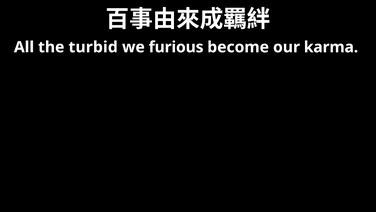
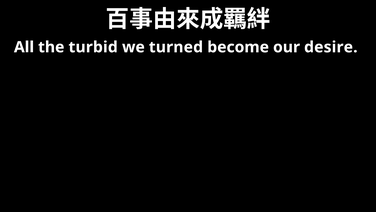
furious: furious -> turned (176, 47)
karma: karma -> desire (331, 47)
